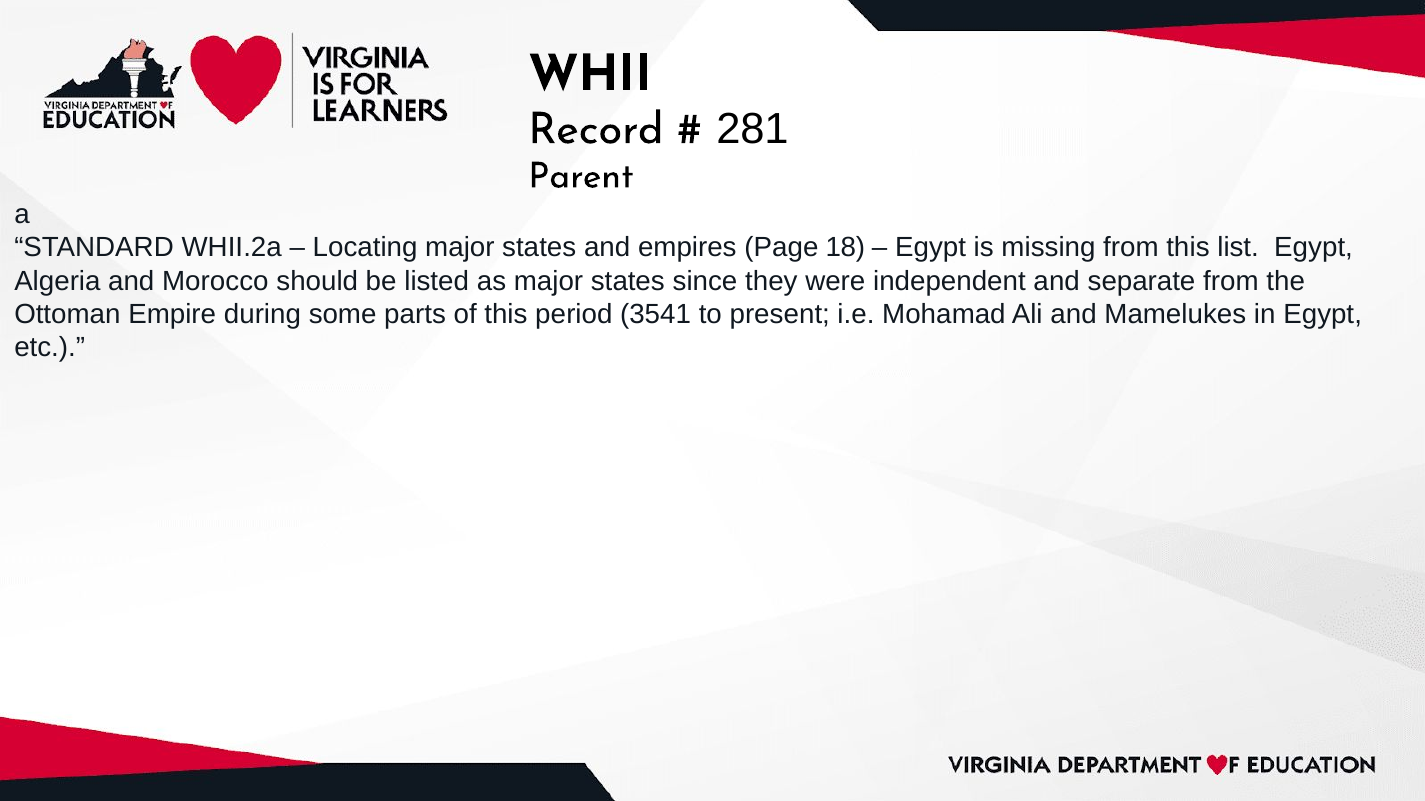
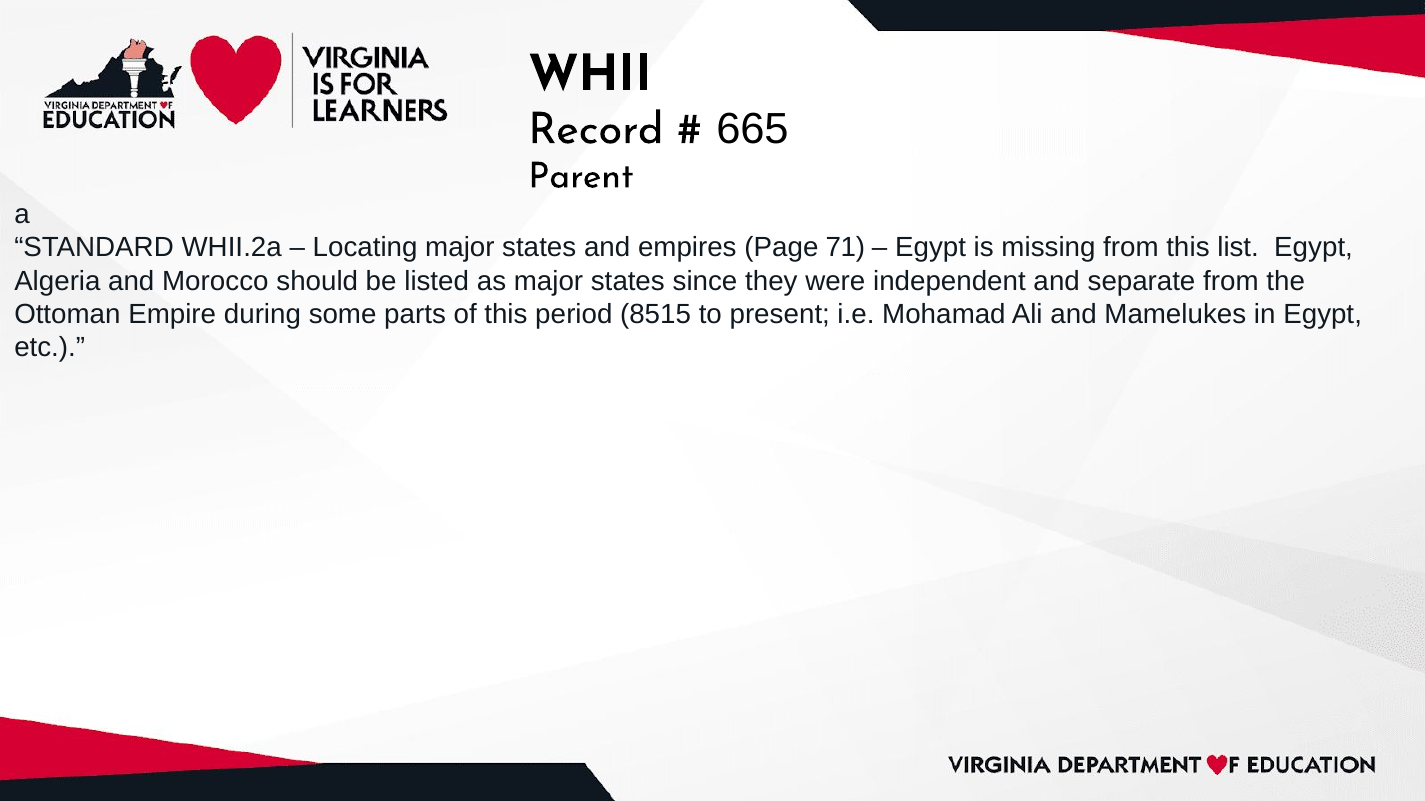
281: 281 -> 665 (752, 129)
18: 18 -> 71 (845, 248)
3541: 3541 -> 8515 (656, 315)
